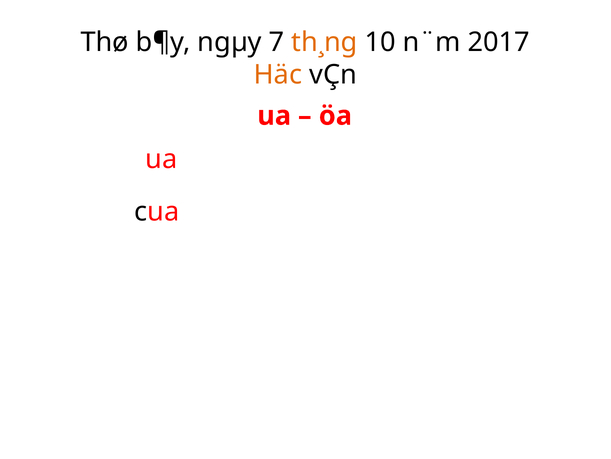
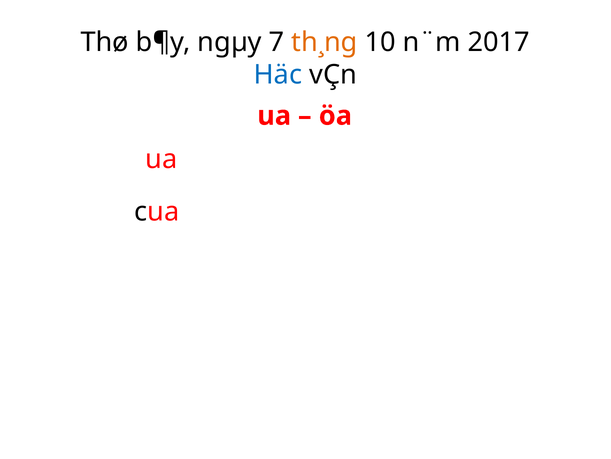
Häc colour: orange -> blue (278, 75)
